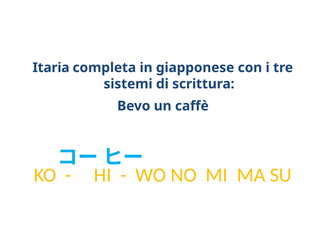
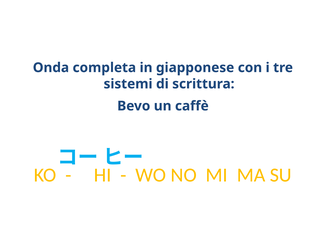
Itaria: Itaria -> Onda (51, 68)
